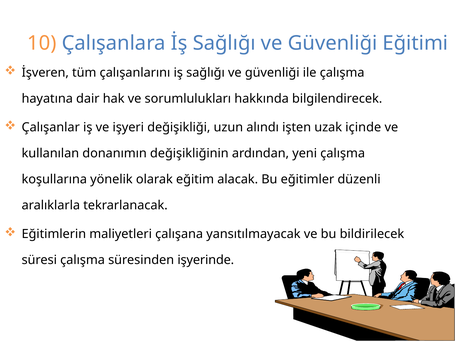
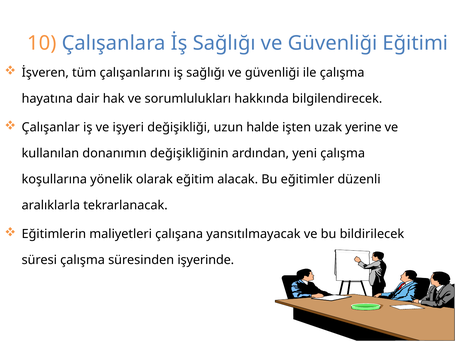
alındı: alındı -> halde (263, 128)
içinde: içinde -> yerine (363, 128)
